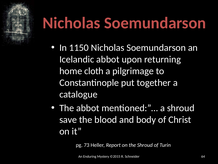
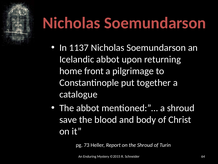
1150: 1150 -> 1137 (79, 48)
cloth: cloth -> front (94, 71)
